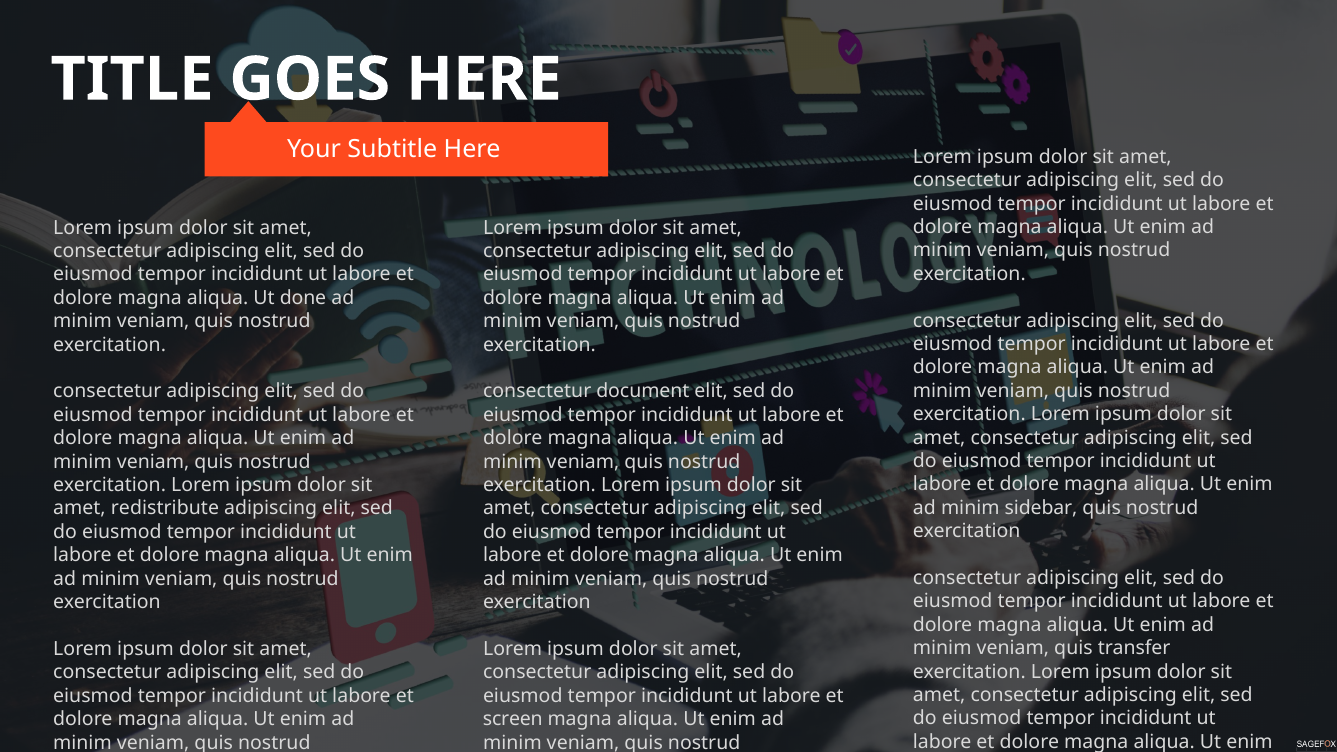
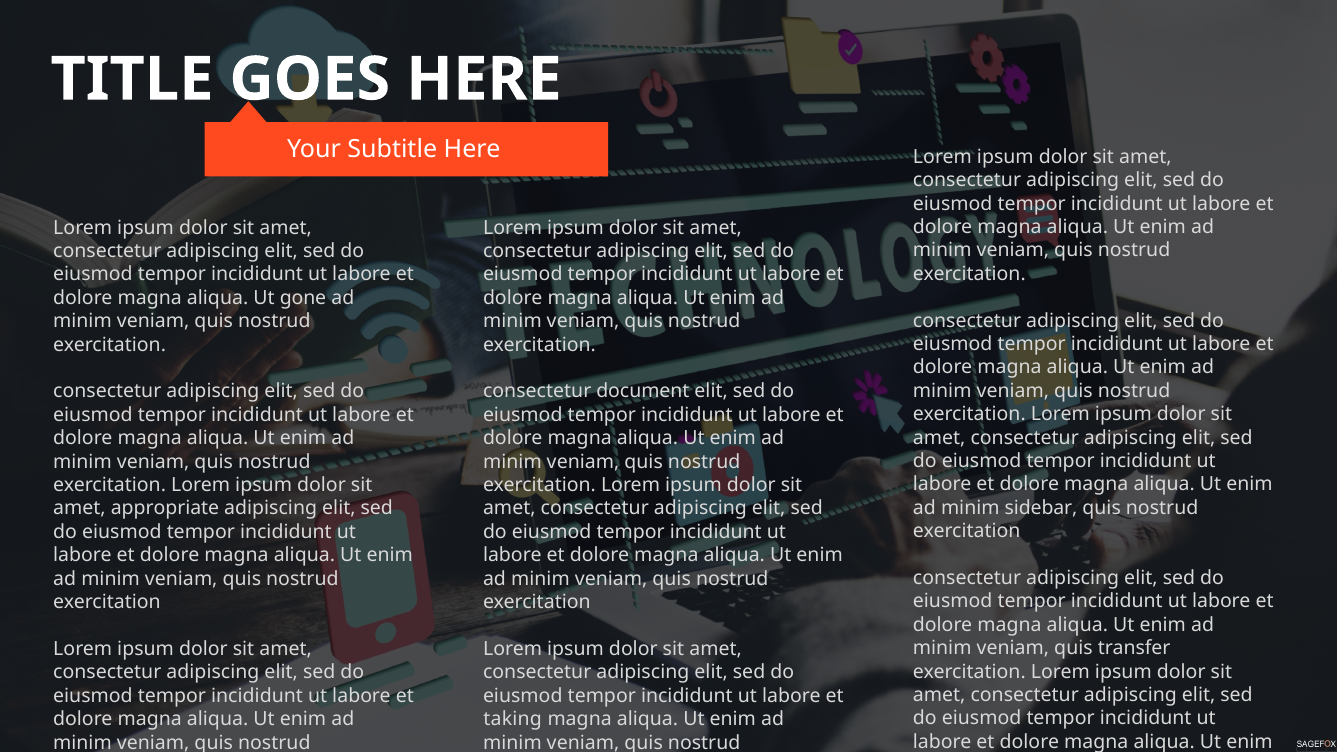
done: done -> gone (303, 298)
redistribute: redistribute -> appropriate (165, 509)
screen: screen -> taking (513, 719)
